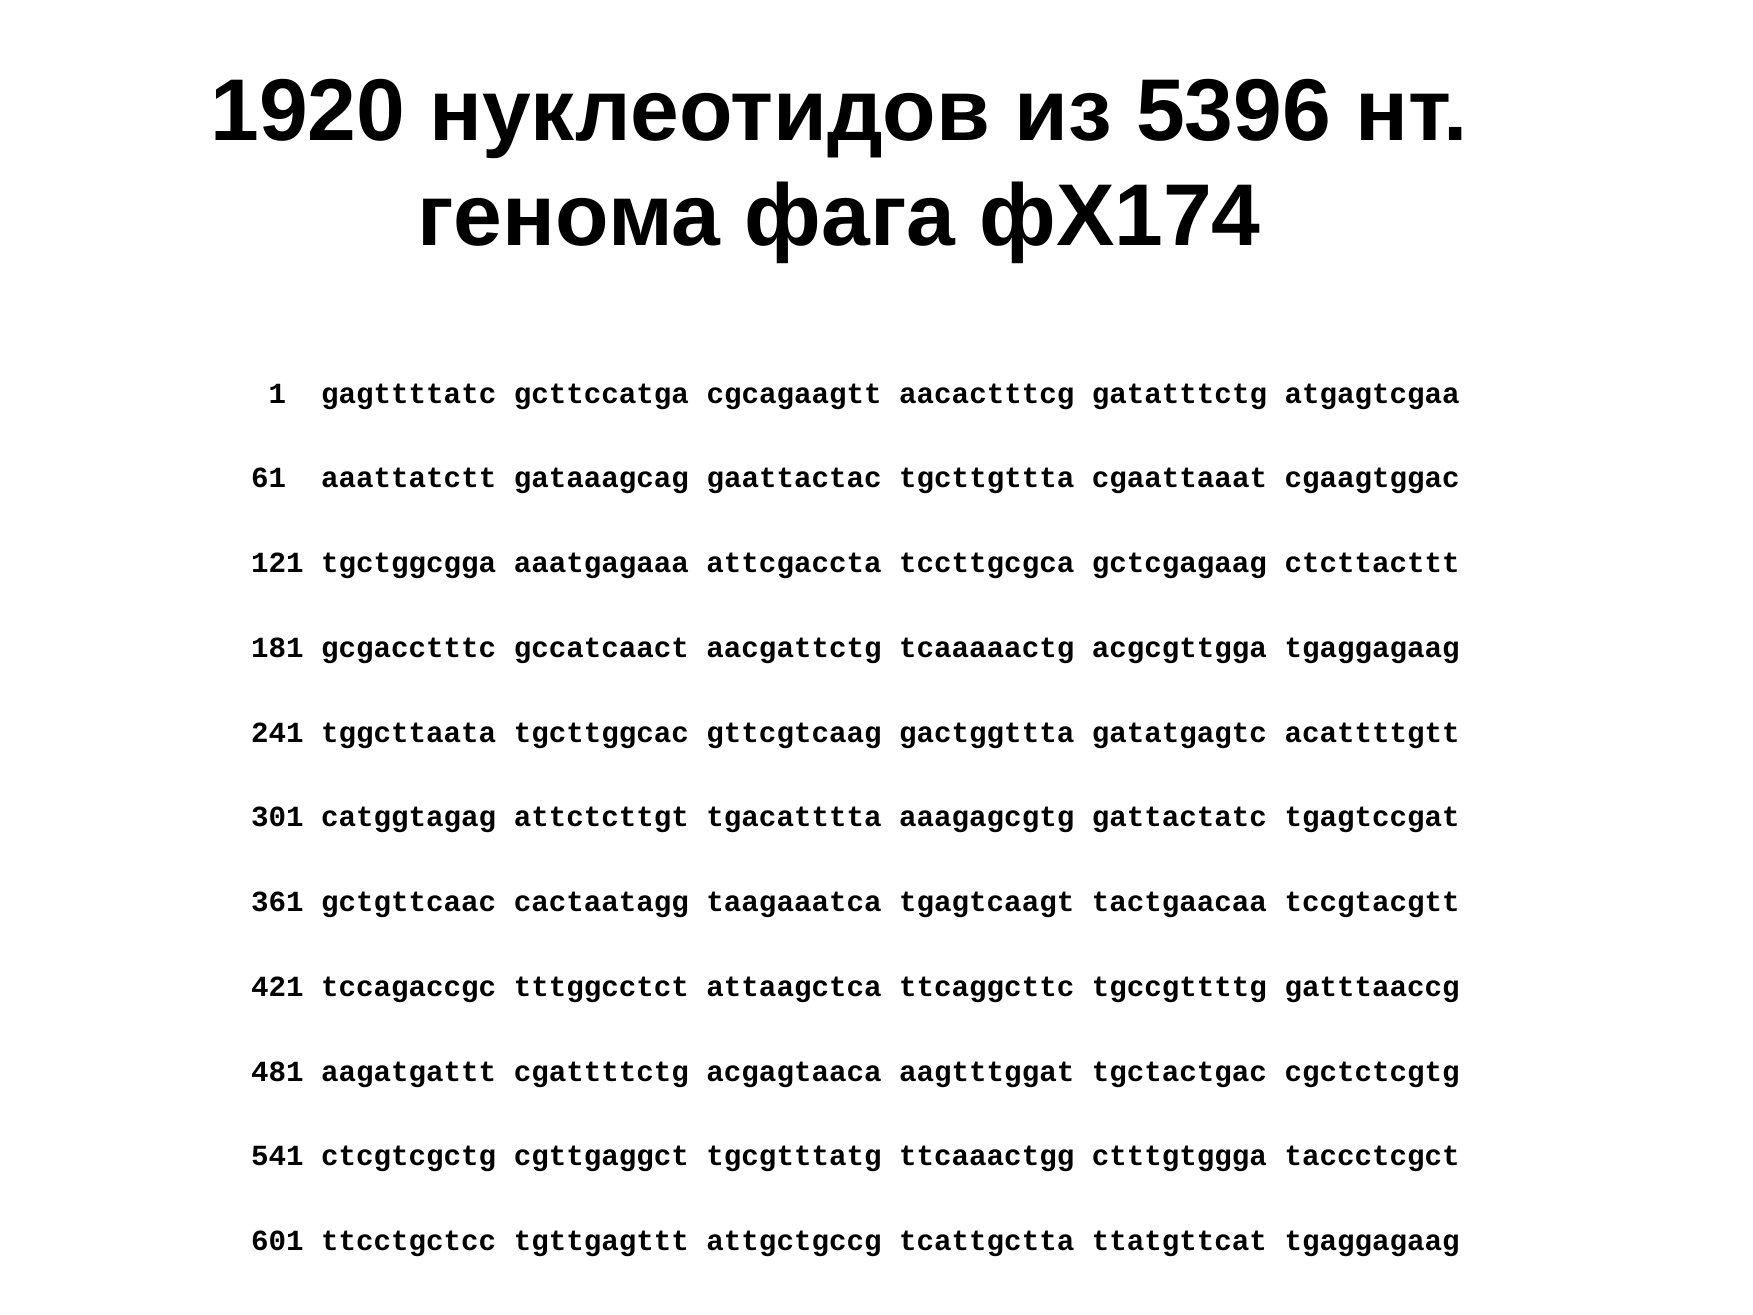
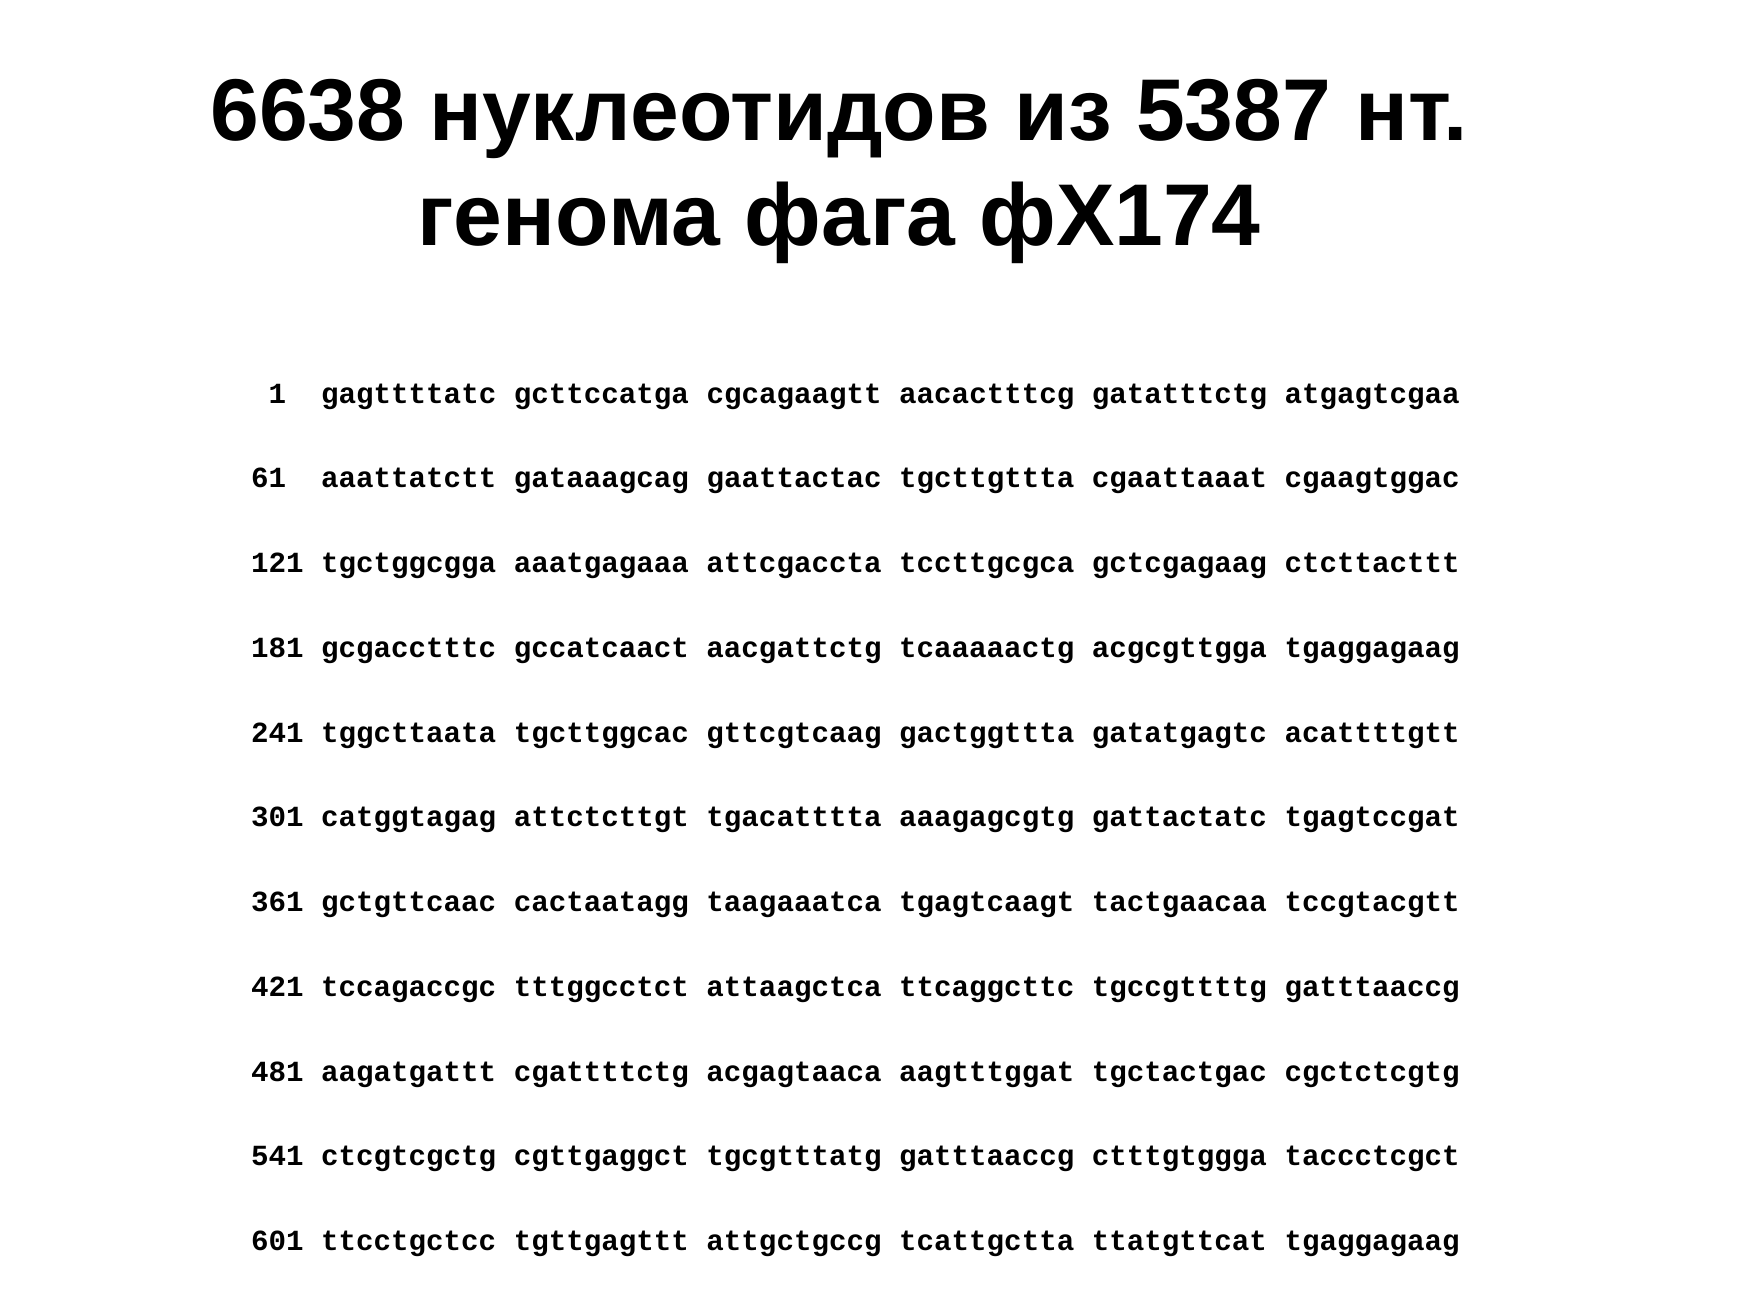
1920: 1920 -> 6638 (308, 111)
5396: 5396 -> 5387 (1234, 111)
tgcgtttatg ttcaaactgg: ttcaaactgg -> gatttaaccg (987, 1156)
